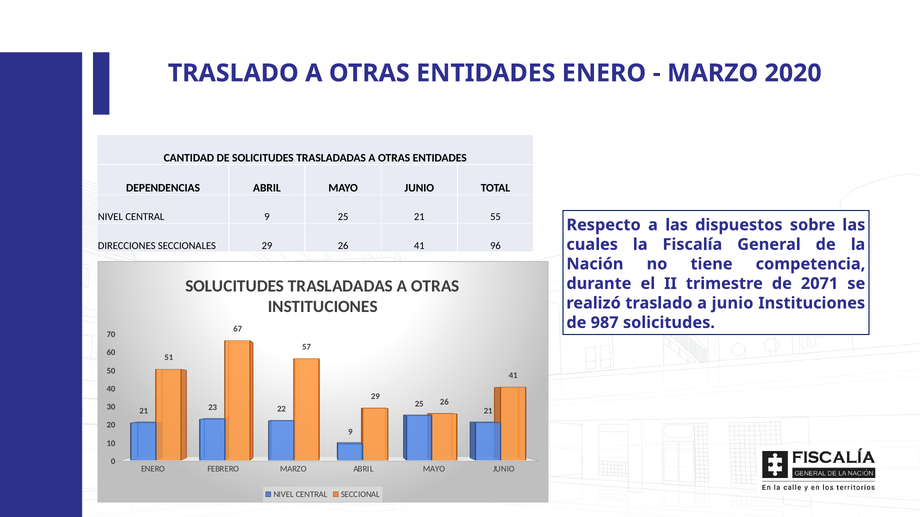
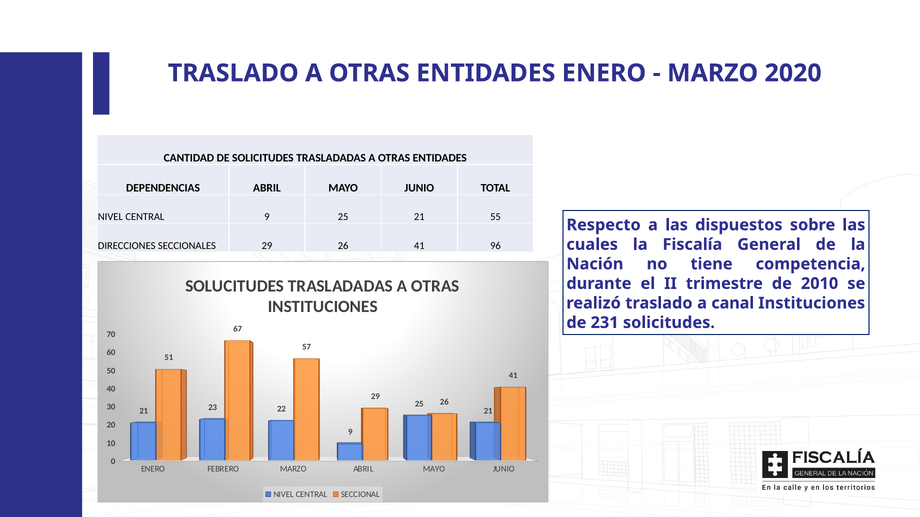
2071: 2071 -> 2010 (820, 284)
a junio: junio -> canal (733, 303)
987: 987 -> 231 (605, 323)
